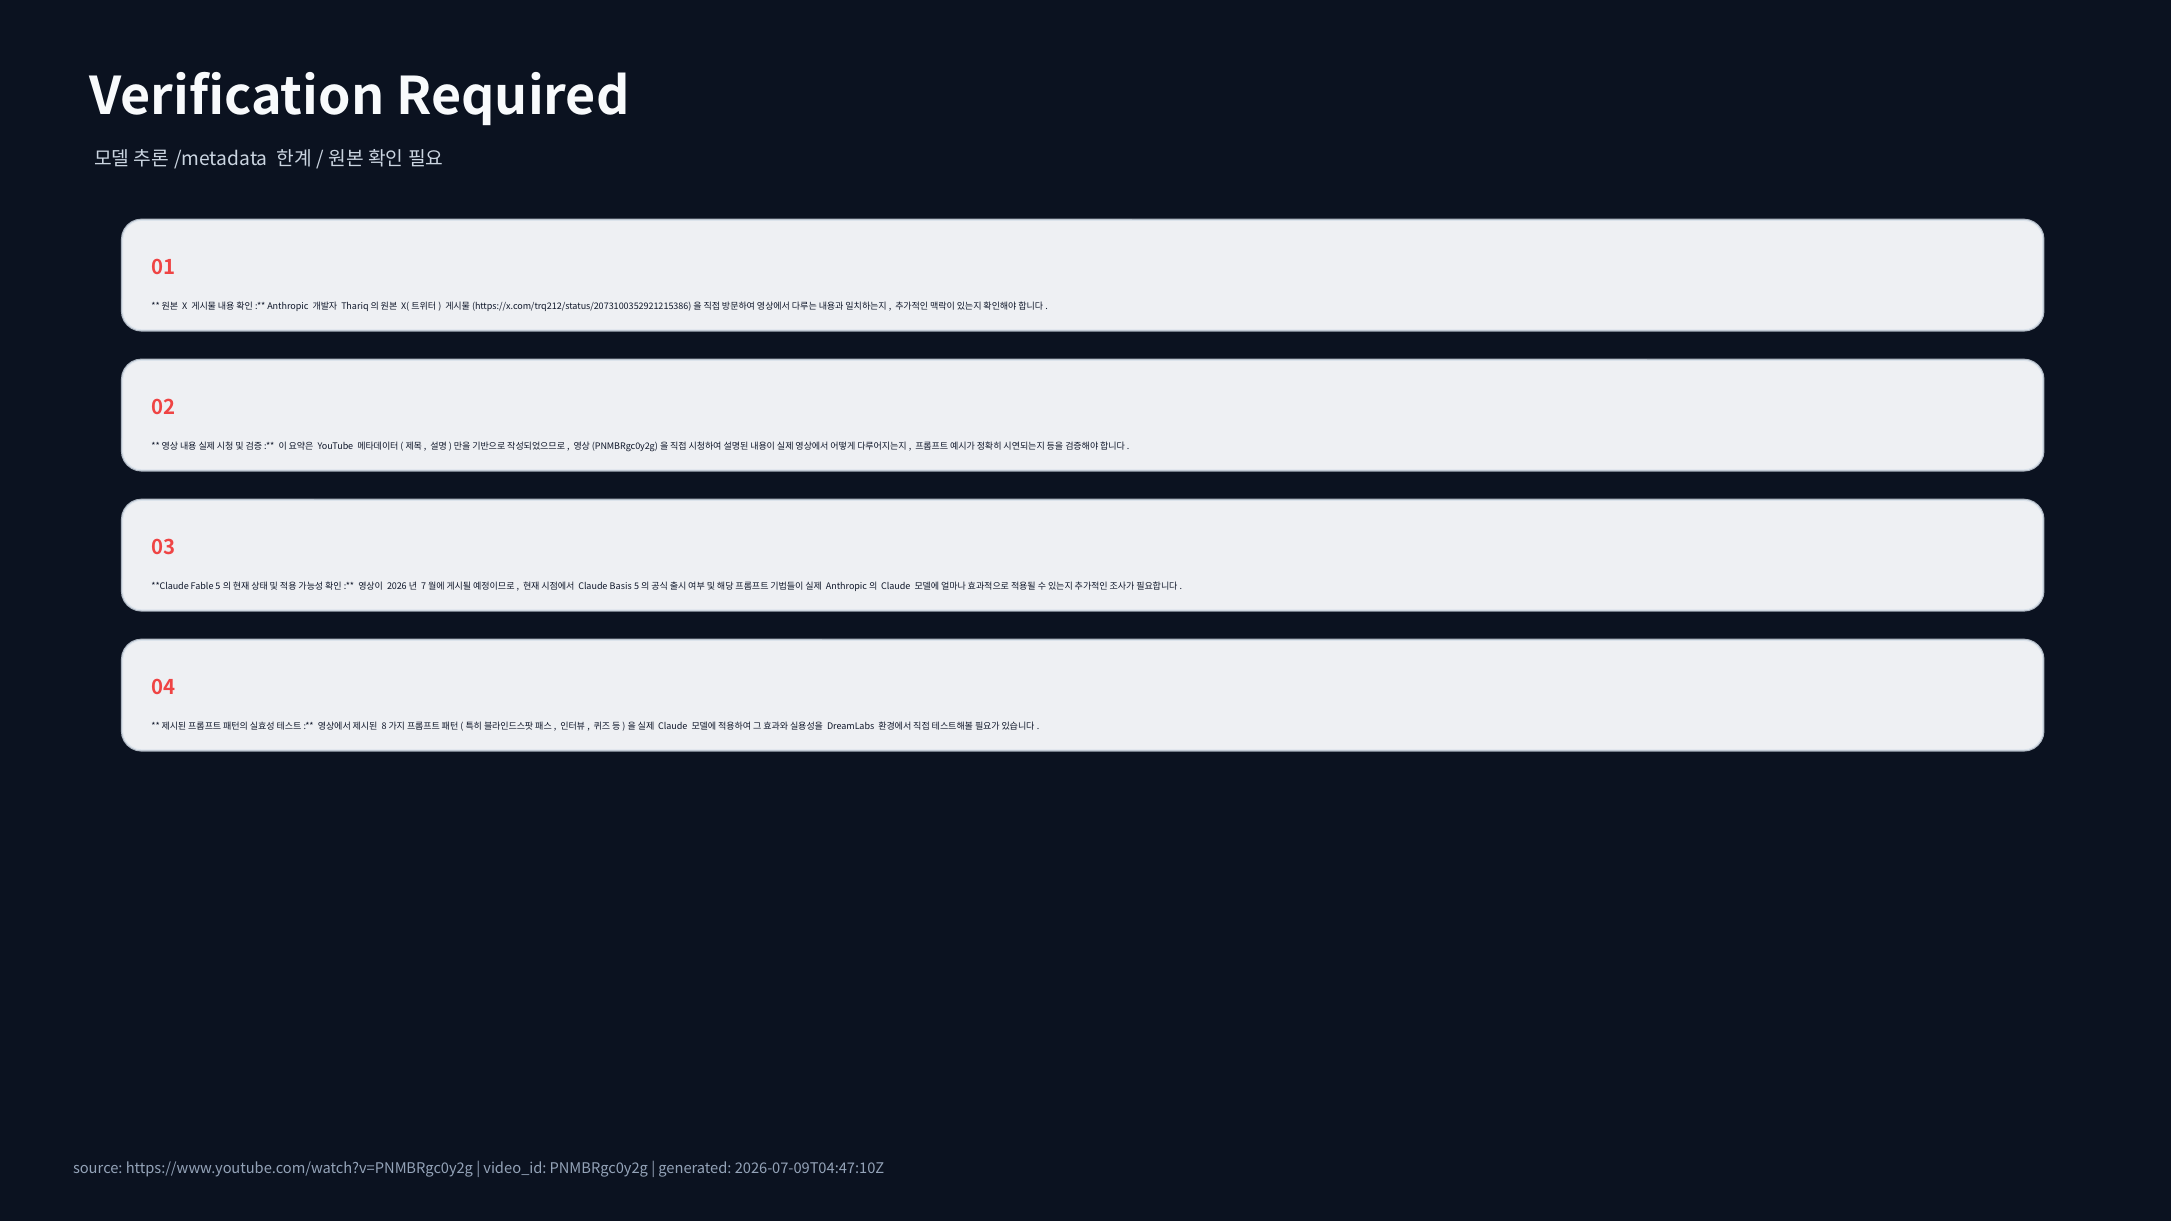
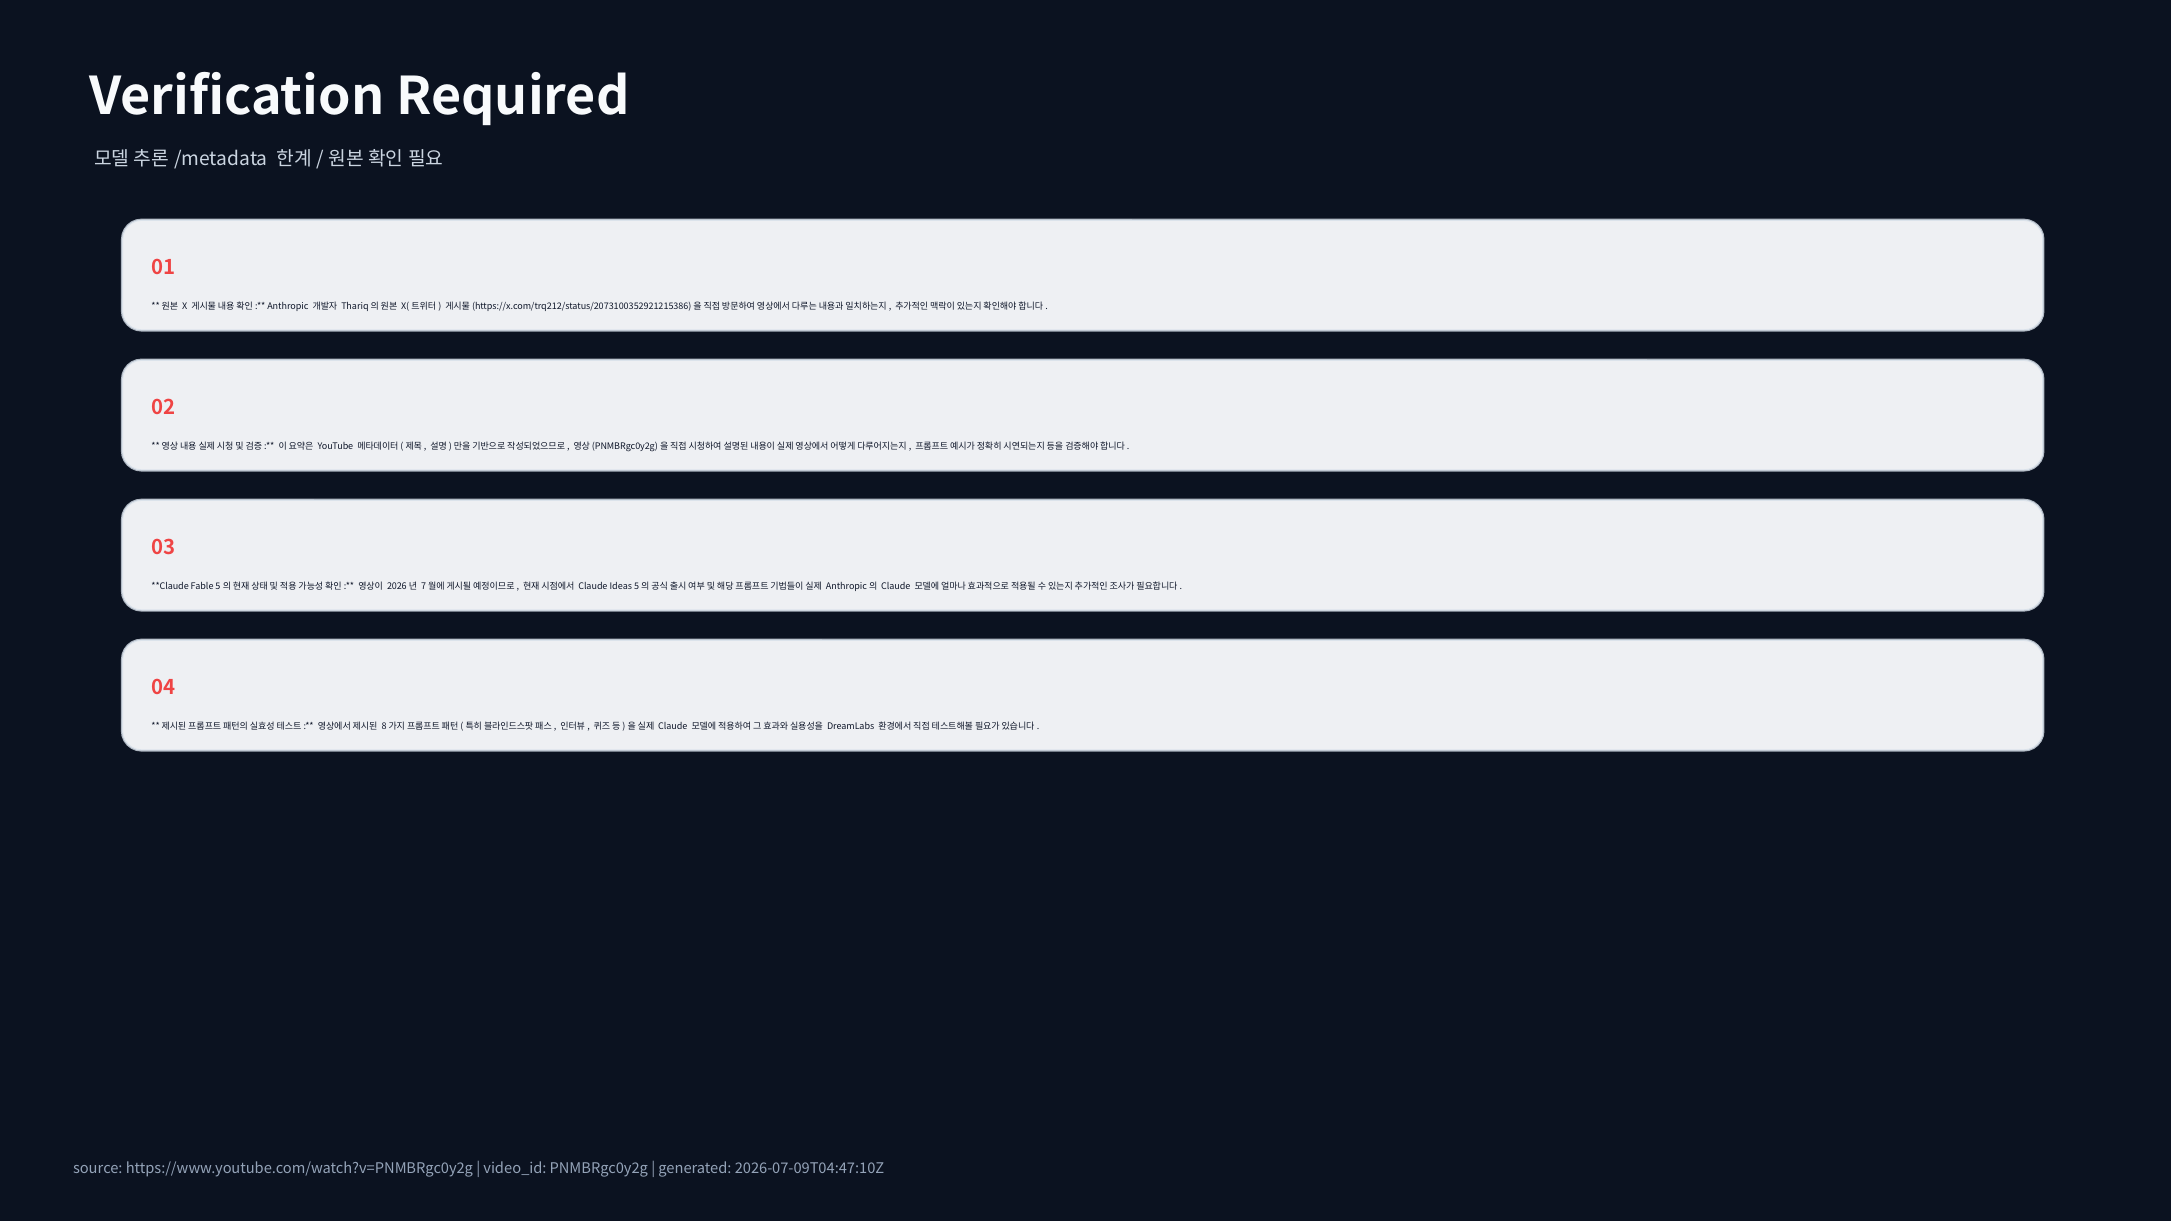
Basis: Basis -> Ideas (621, 587)
